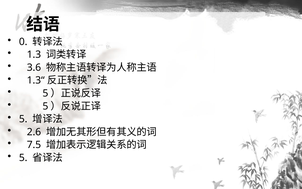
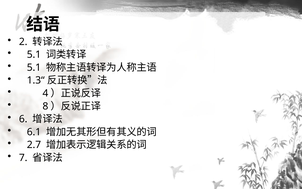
0: 0 -> 2 (23, 42)
1.3: 1.3 -> 5.1 (34, 55)
3.6: 3.6 -> 5.1 (34, 67)
5: 5 -> 4 (45, 93)
5: 5 -> 8 (45, 106)
5: 5 -> 6 (23, 119)
2.6: 2.6 -> 6.1 (34, 132)
7.5: 7.5 -> 2.7 (34, 145)
5: 5 -> 7 (23, 158)
